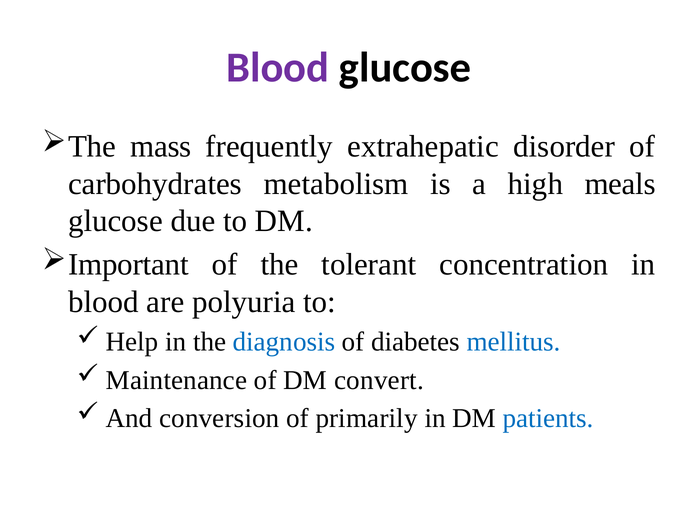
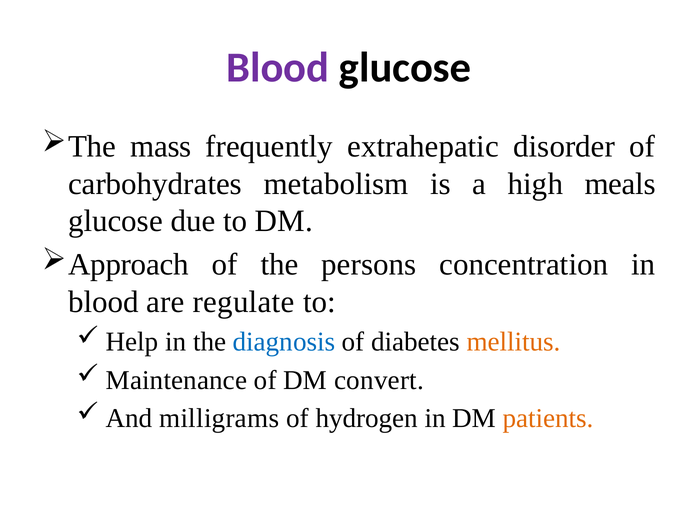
Important: Important -> Approach (128, 264)
tolerant: tolerant -> persons (369, 264)
polyuria: polyuria -> regulate (244, 302)
mellitus colour: blue -> orange (514, 342)
conversion: conversion -> milligrams (219, 418)
primarily: primarily -> hydrogen (367, 418)
patients colour: blue -> orange (548, 418)
